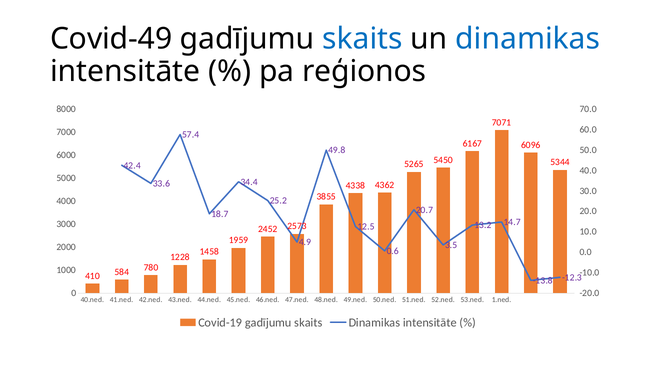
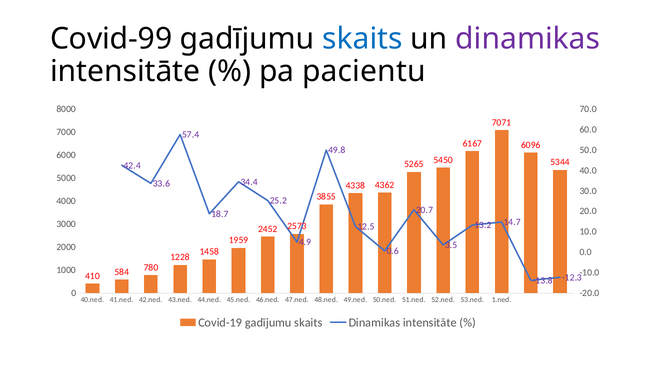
Covid-49: Covid-49 -> Covid-99 (111, 39)
dinamikas colour: blue -> purple (528, 39)
reģionos: reģionos -> pacientu (364, 71)
